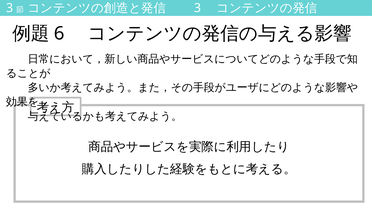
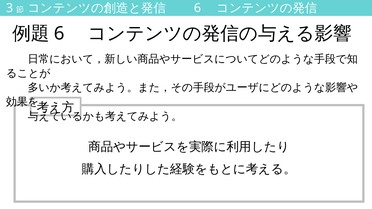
3: 3 -> 6 (197, 8)
